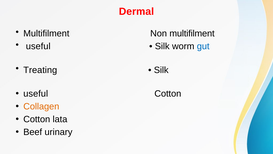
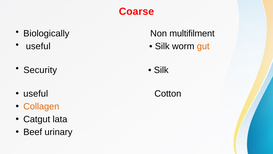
Dermal: Dermal -> Coarse (136, 11)
Multifilment: Multifilment -> Biologically (46, 33)
gut colour: blue -> orange (203, 46)
Treating: Treating -> Security (40, 70)
Cotton: Cotton -> Catgut (37, 119)
